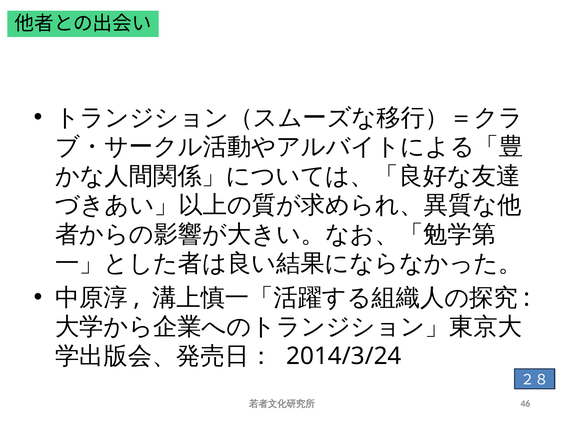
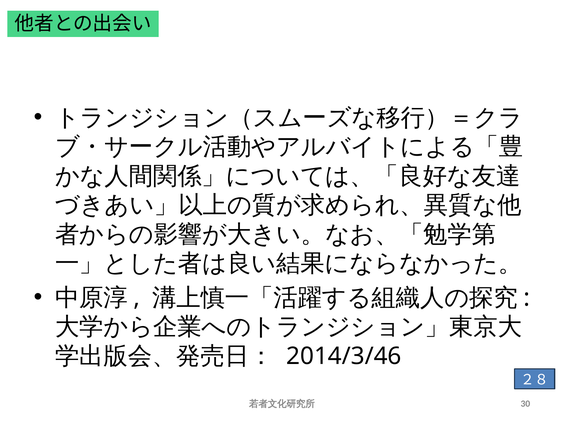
2014/3/24: 2014/3/24 -> 2014/3/46 (344, 356)
46: 46 -> 30 (525, 404)
